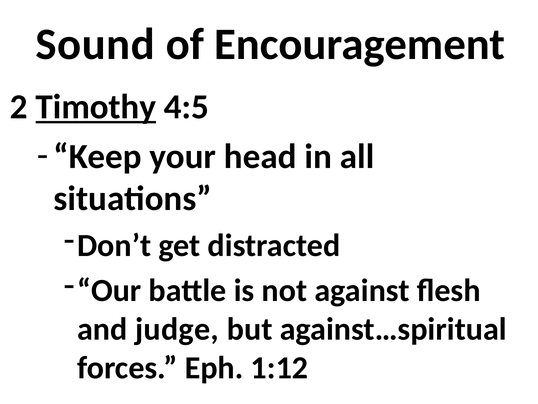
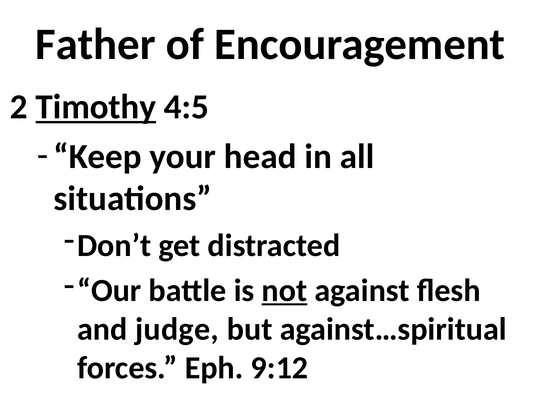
Sound: Sound -> Father (95, 44)
not underline: none -> present (284, 290)
1:12: 1:12 -> 9:12 (279, 367)
